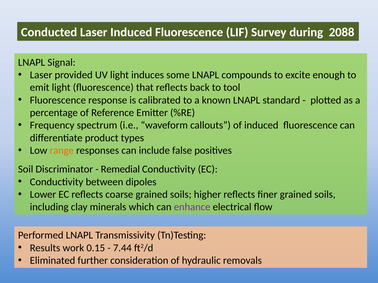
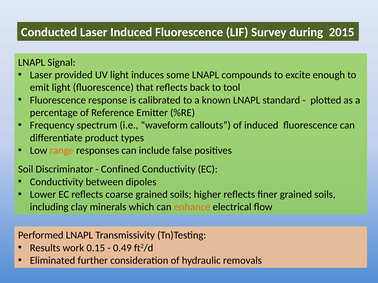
2088: 2088 -> 2015 (342, 32)
Remedial: Remedial -> Confined (120, 170)
enhance colour: purple -> orange (192, 207)
7.44: 7.44 -> 0.49 (122, 248)
